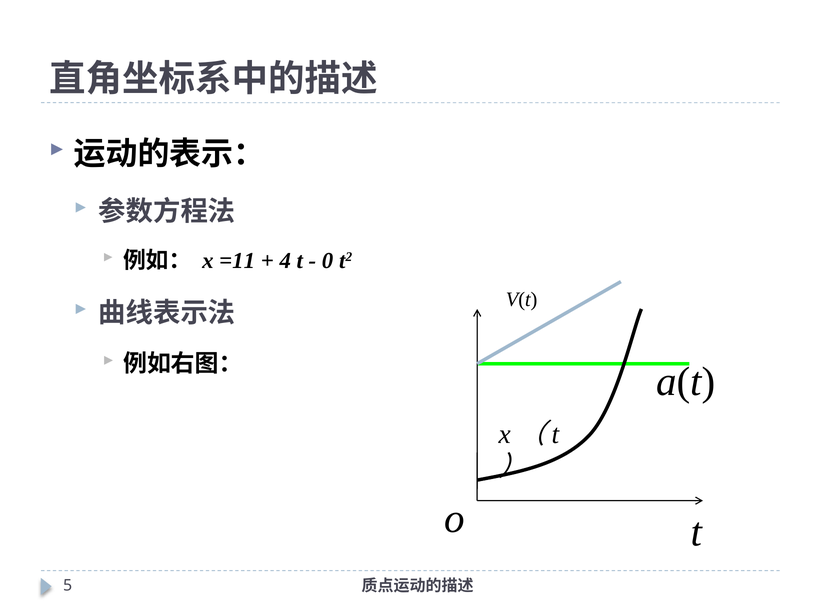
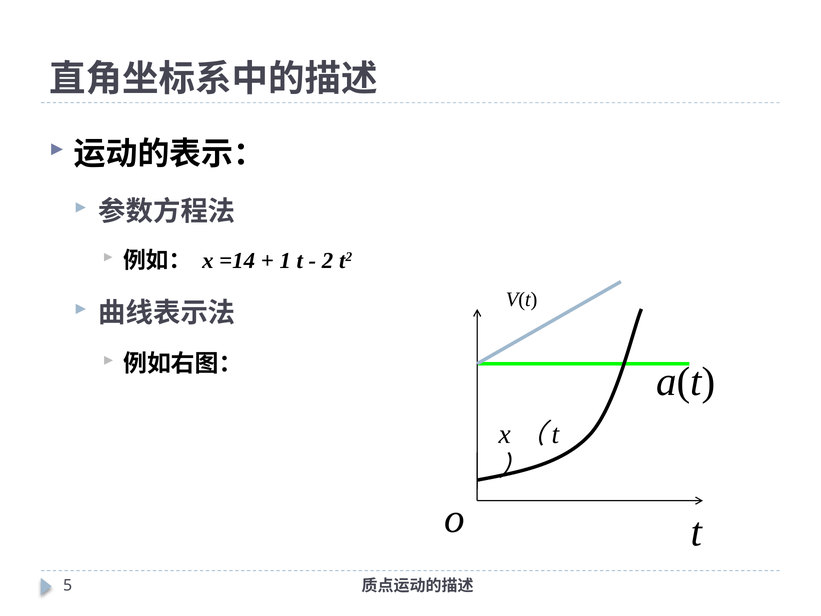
=11: =11 -> =14 (237, 261)
4: 4 -> 1 (285, 261)
0: 0 -> 2 (328, 261)
